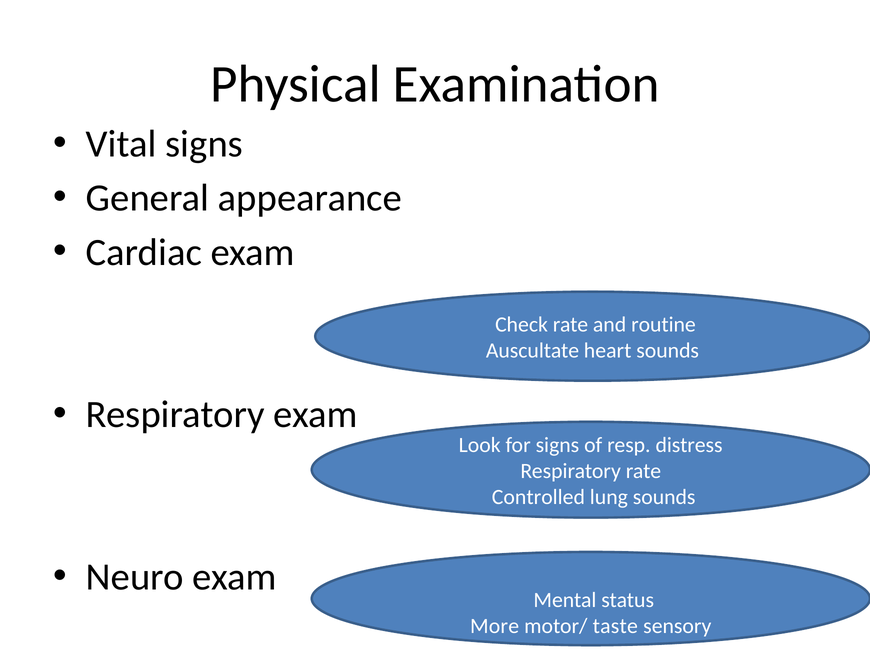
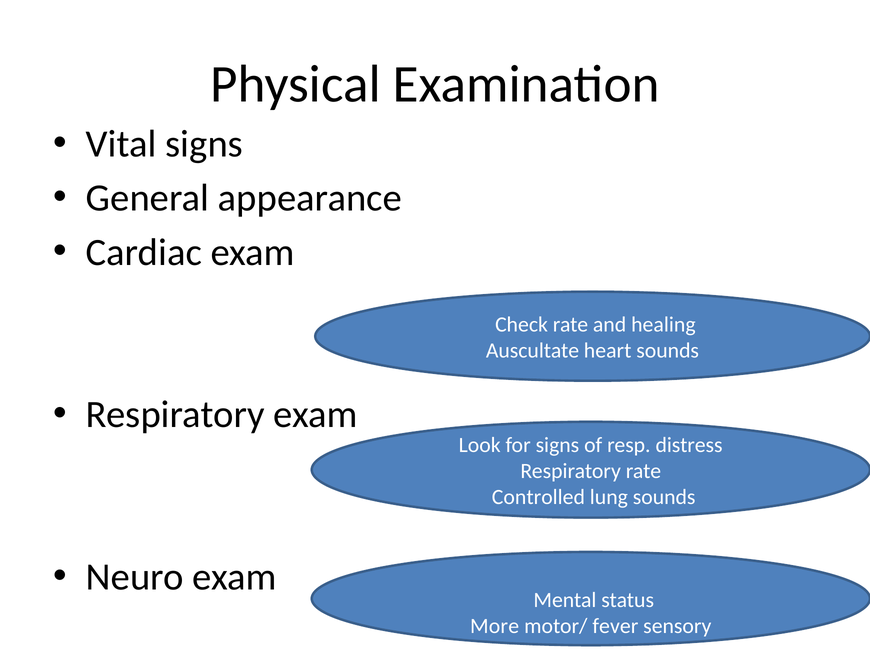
routine: routine -> healing (663, 325)
taste: taste -> fever (615, 627)
